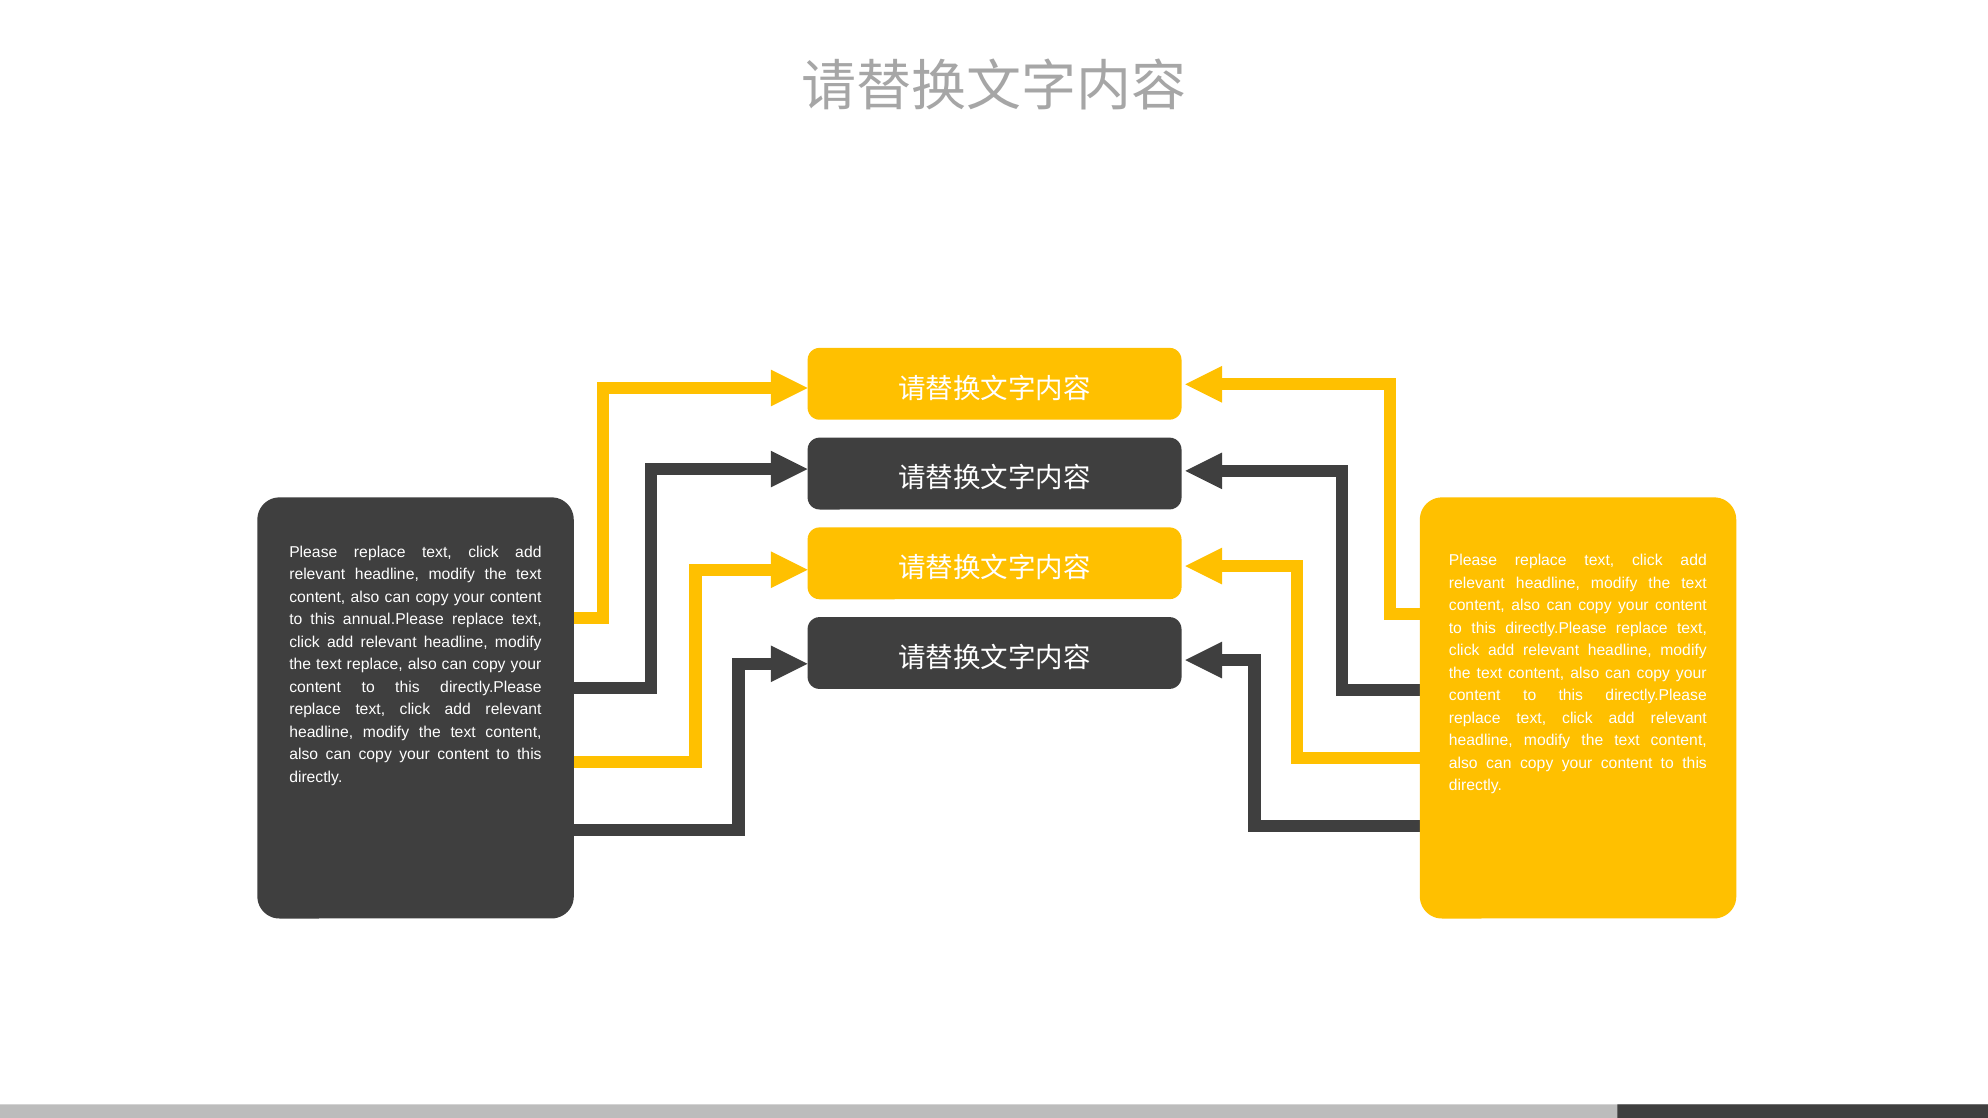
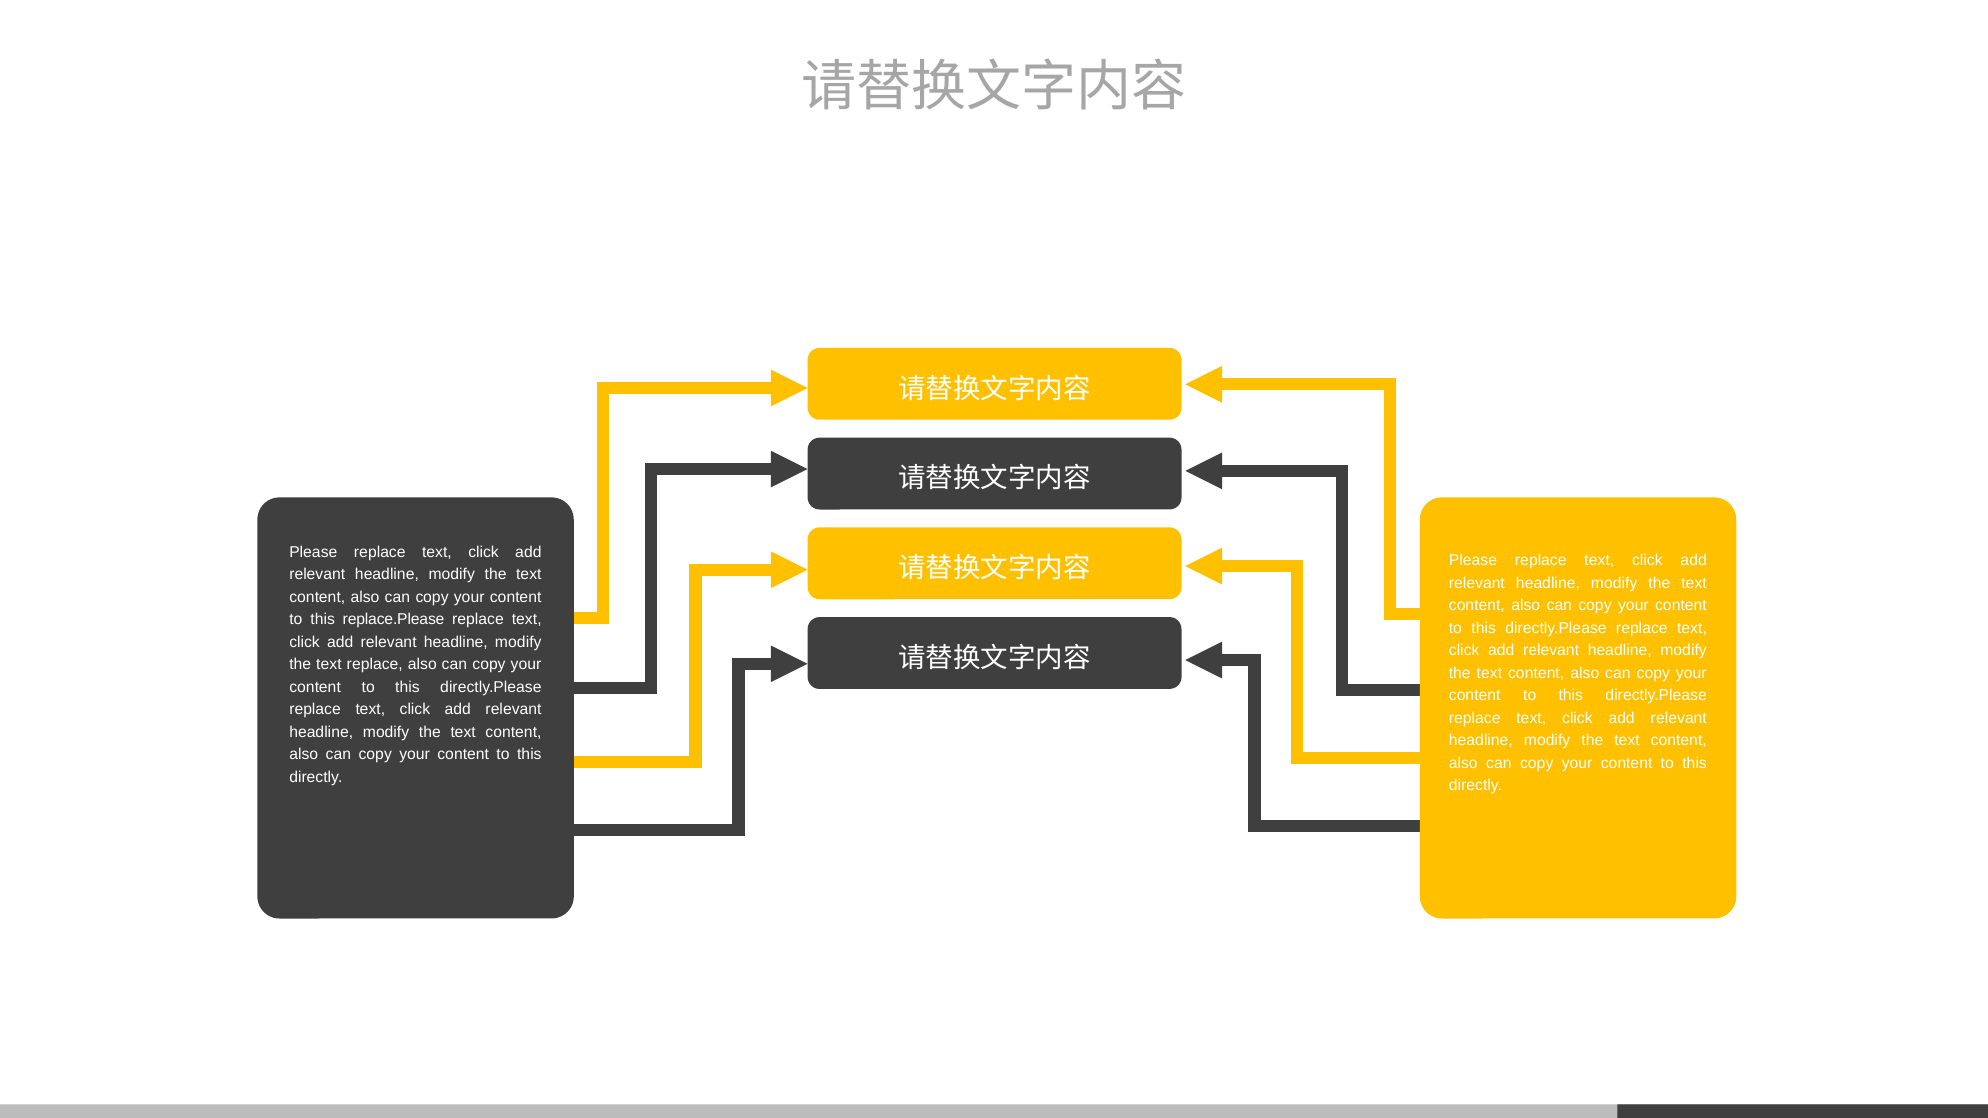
annual.Please: annual.Please -> replace.Please (394, 620)
